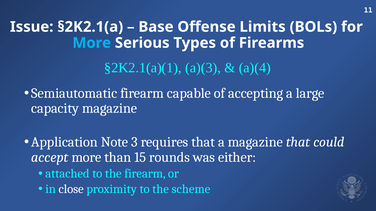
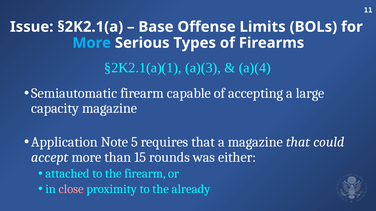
3: 3 -> 5 (134, 142)
close colour: white -> pink (71, 189)
scheme: scheme -> already (191, 189)
